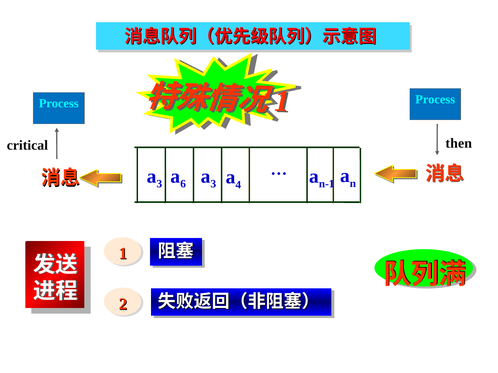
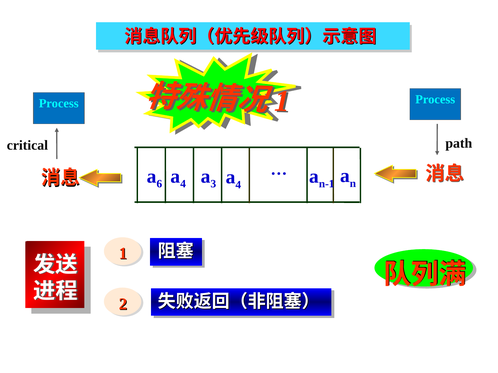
then: then -> path (459, 144)
3: 3 -> 6 (159, 184)
6: 6 -> 4 (183, 184)
